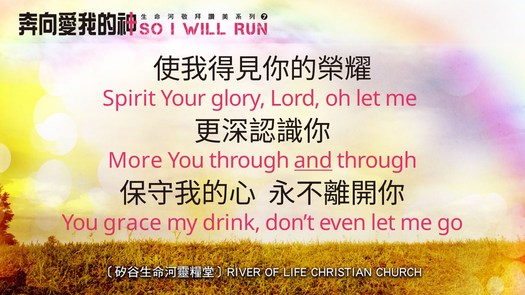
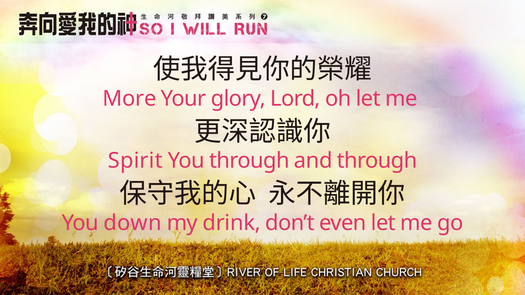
Spirit: Spirit -> More (129, 99)
More: More -> Spirit (135, 161)
and underline: present -> none (313, 161)
grace: grace -> down (133, 223)
